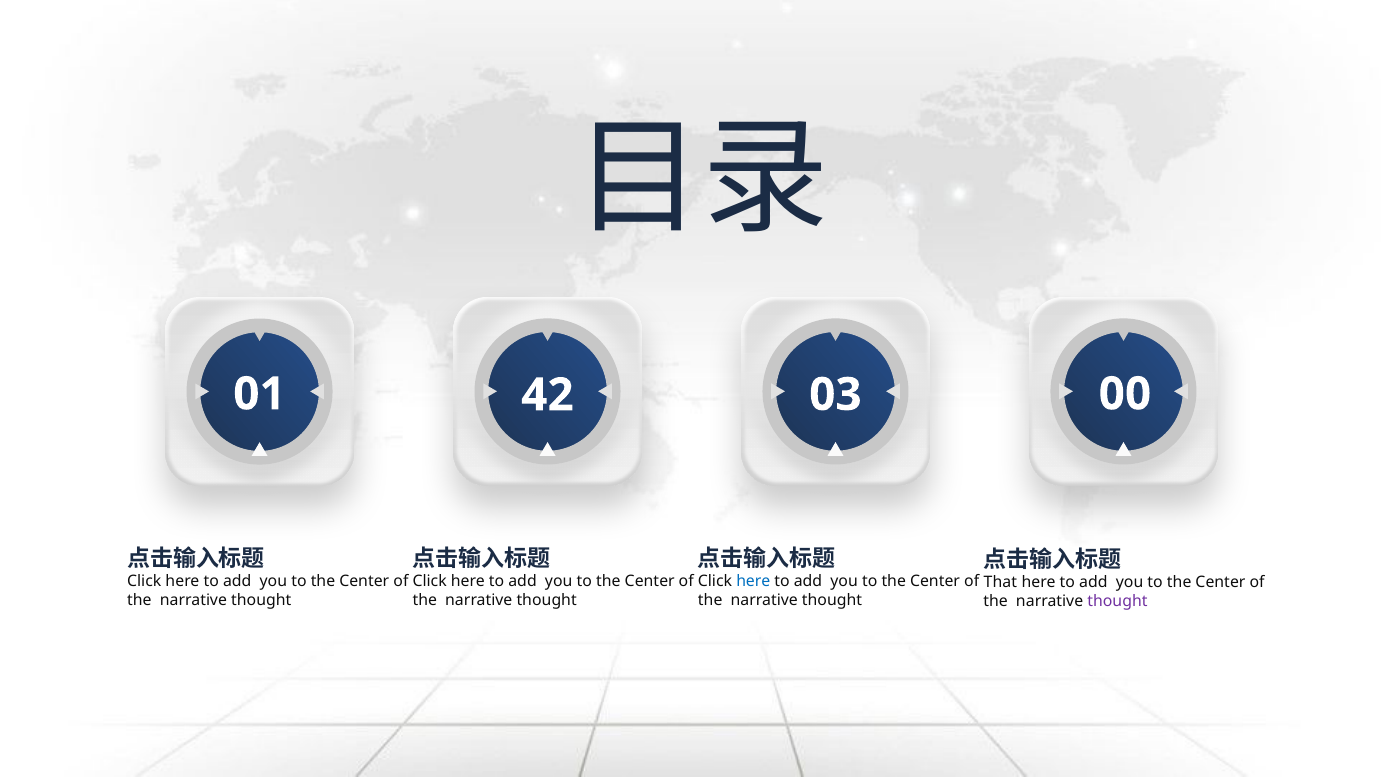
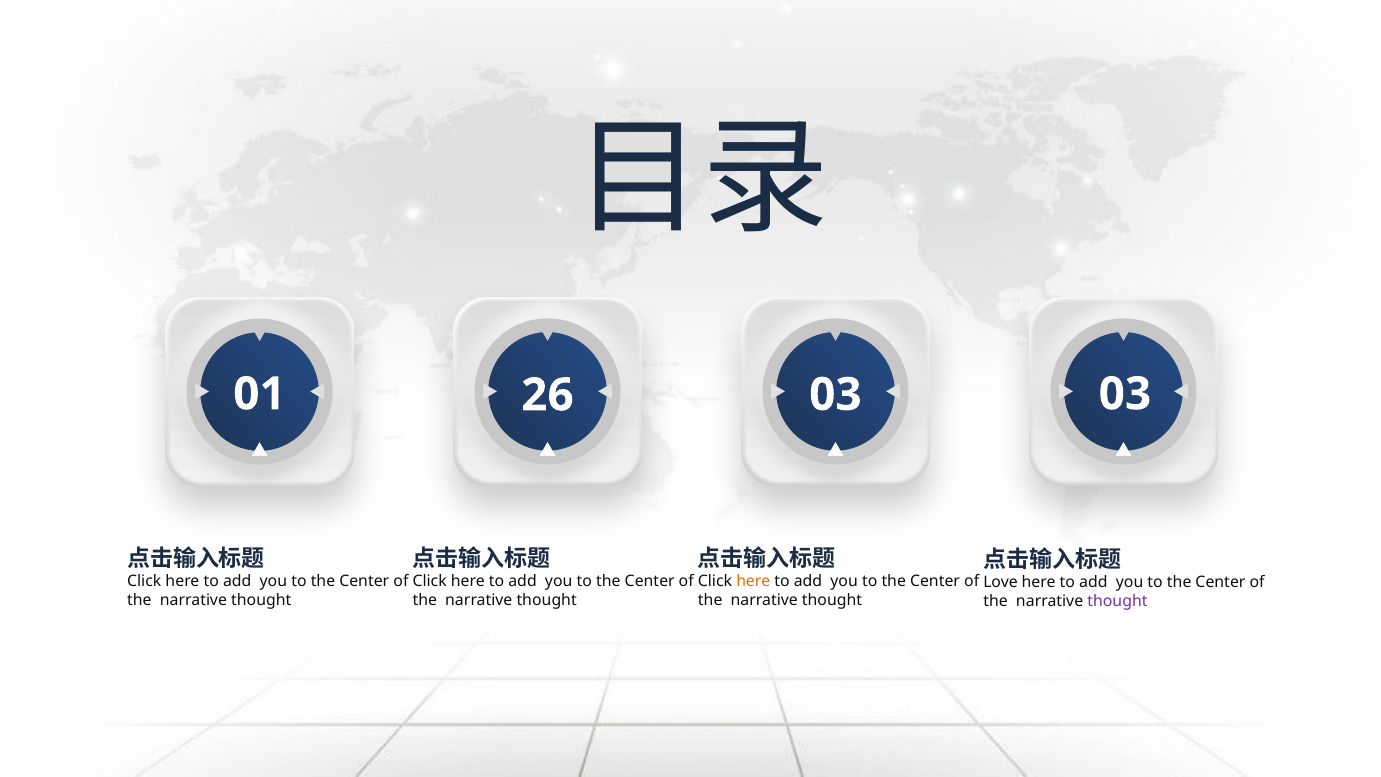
42: 42 -> 26 (547, 395)
03 00: 00 -> 03 (1125, 394)
here colour: blue -> orange (753, 581)
That: That -> Love (1001, 583)
